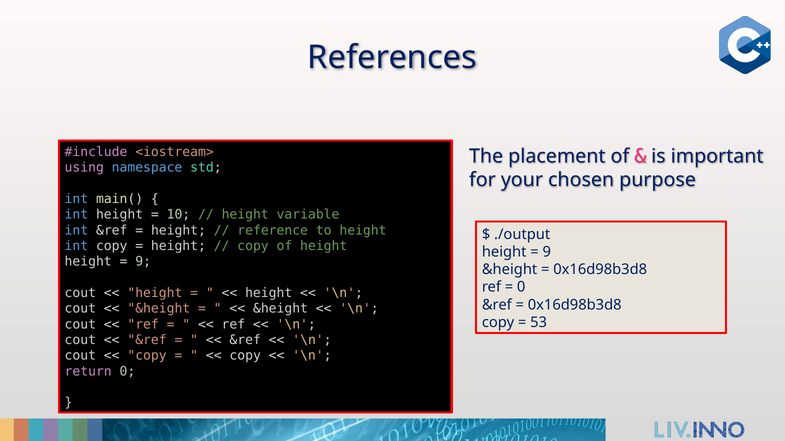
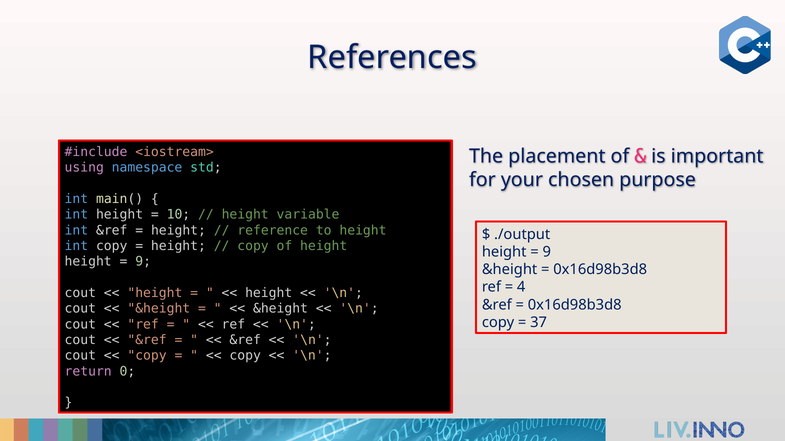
0: 0 -> 4 (521, 287)
53: 53 -> 37 (539, 323)
